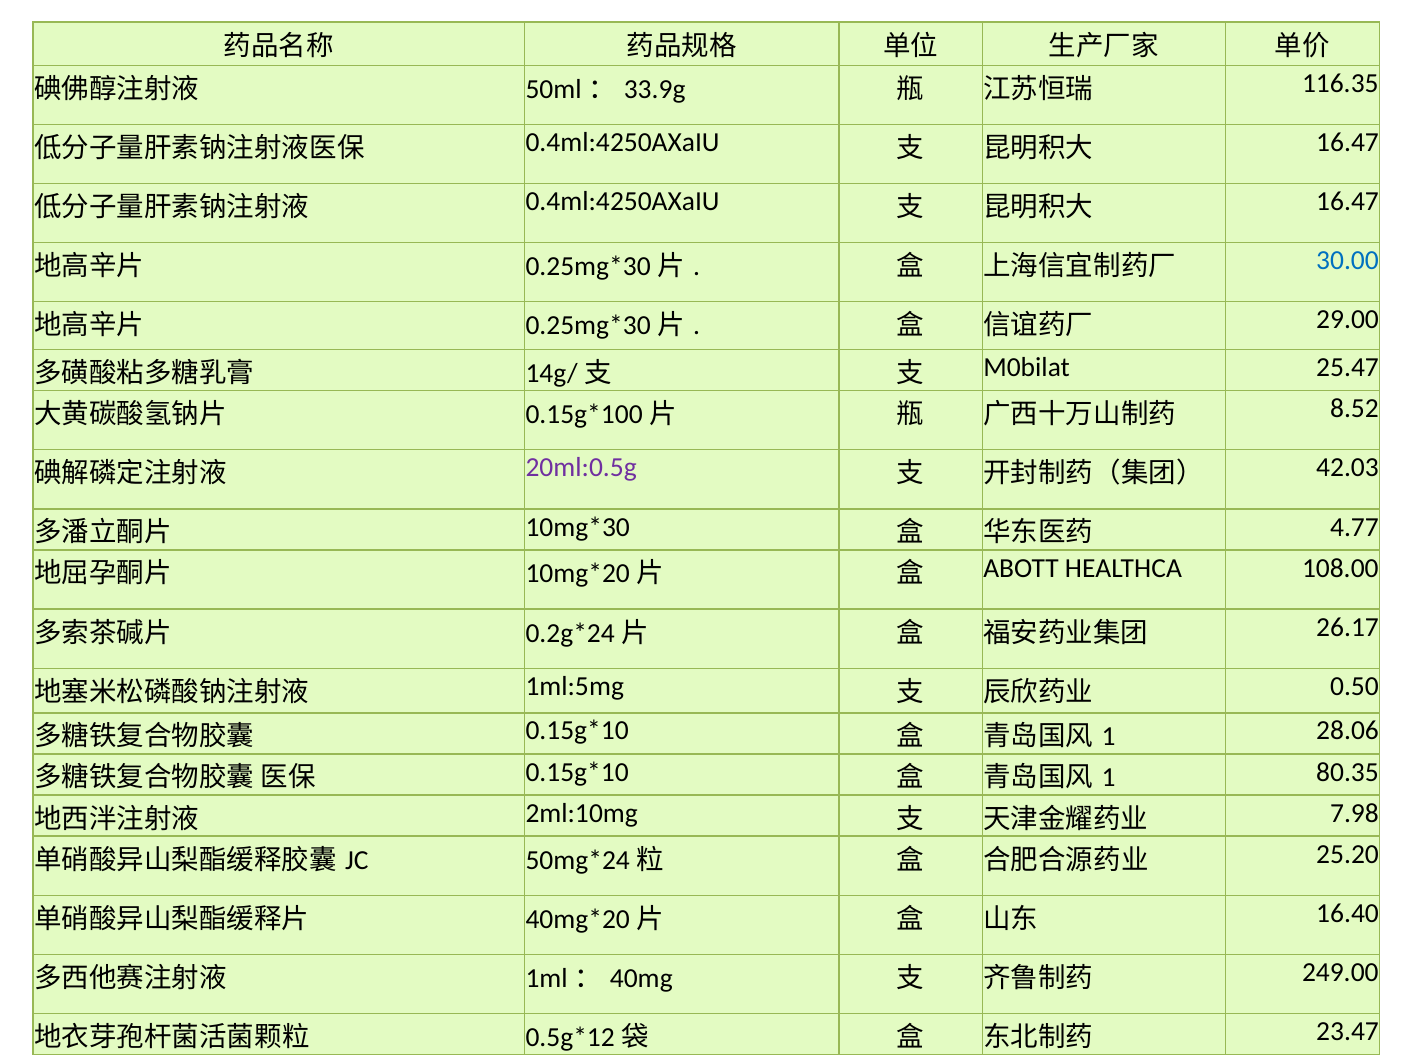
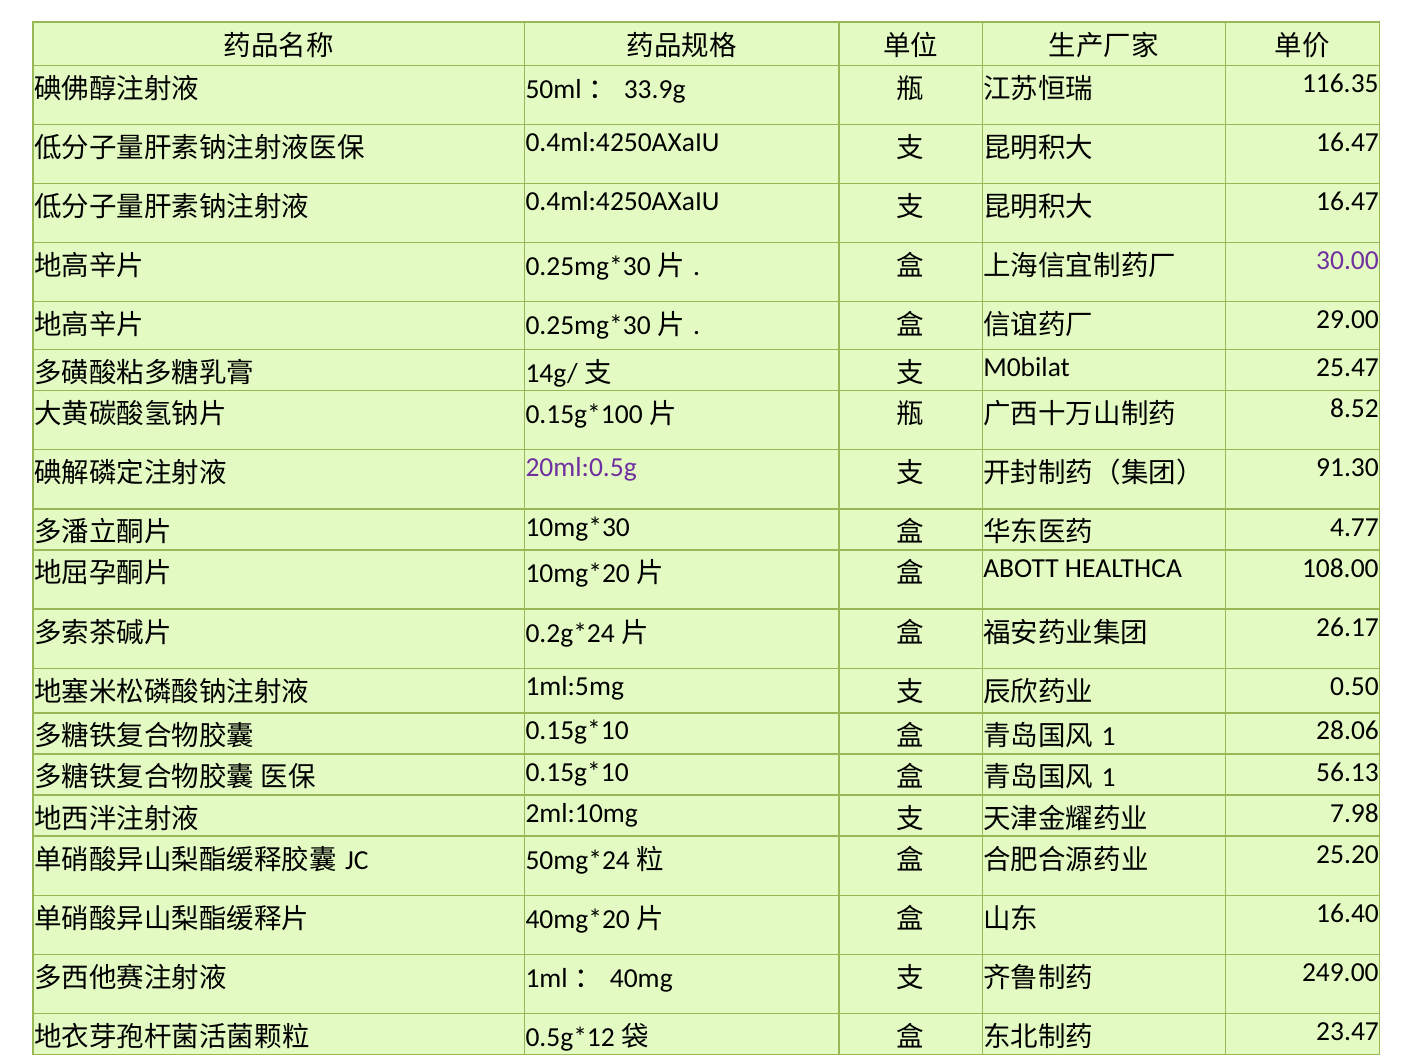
30.00 colour: blue -> purple (1347, 261)
42.03: 42.03 -> 91.30 (1347, 468)
80.35: 80.35 -> 56.13 (1347, 772)
